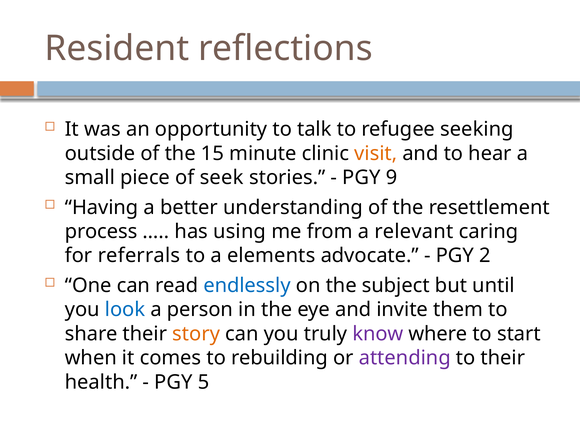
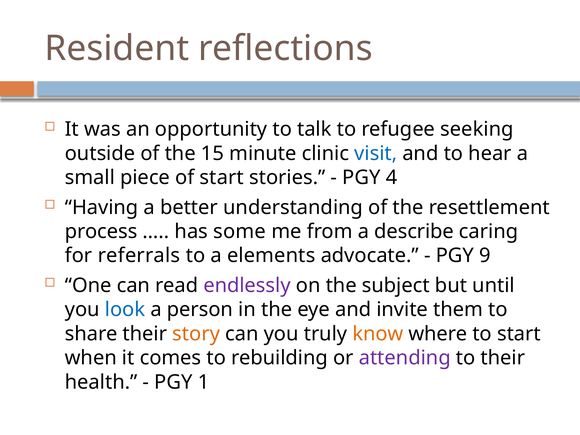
visit colour: orange -> blue (376, 153)
of seek: seek -> start (222, 178)
9: 9 -> 4 (391, 178)
using: using -> some (240, 232)
relevant: relevant -> describe (414, 232)
2: 2 -> 9 (485, 256)
endlessly colour: blue -> purple (247, 285)
know colour: purple -> orange (378, 334)
5: 5 -> 1 (203, 382)
